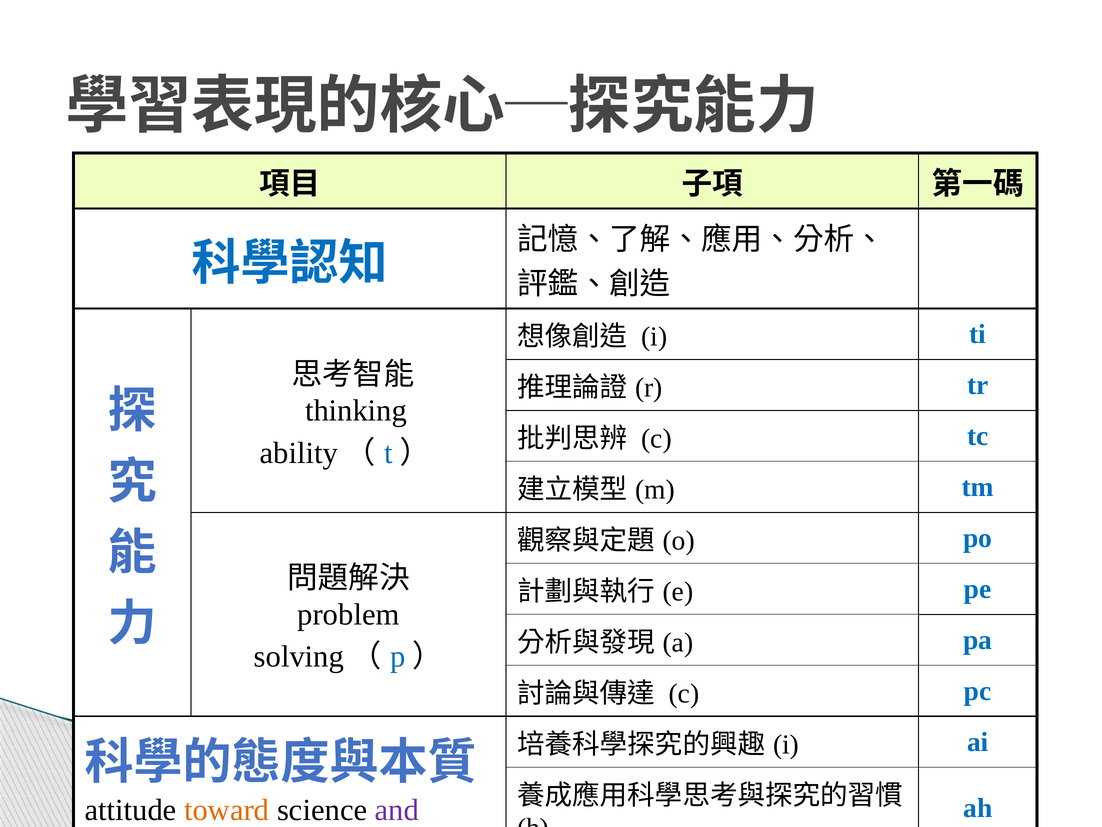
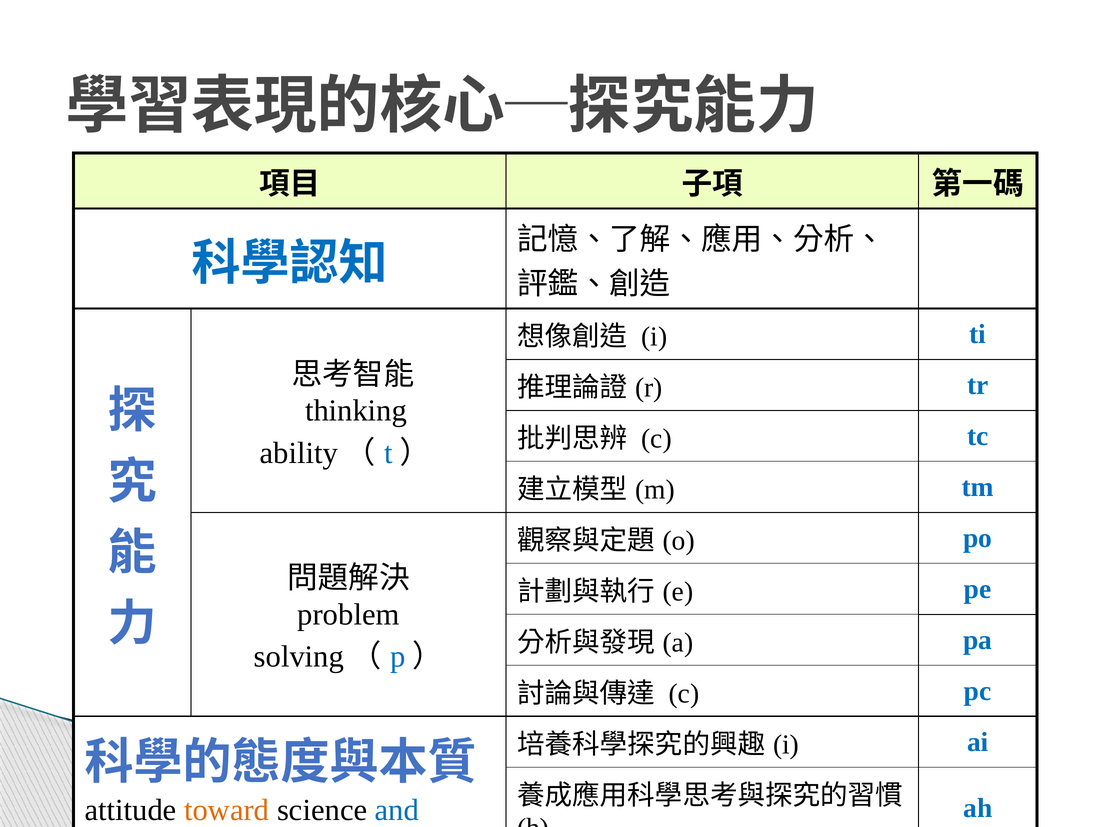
and colour: purple -> blue (397, 810)
